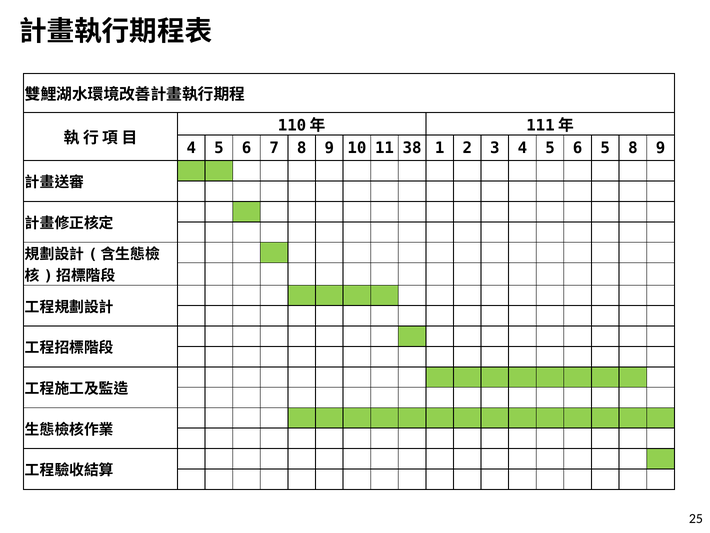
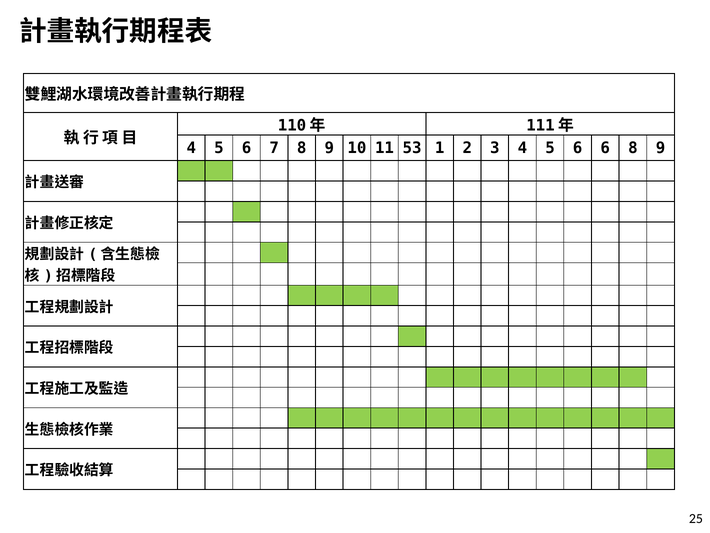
38: 38 -> 53 (412, 148)
6 5: 5 -> 6 (605, 148)
